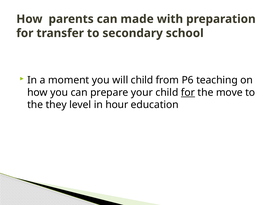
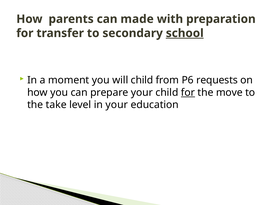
school underline: none -> present (185, 33)
teaching: teaching -> requests (217, 80)
they: they -> take (56, 105)
in hour: hour -> your (117, 105)
